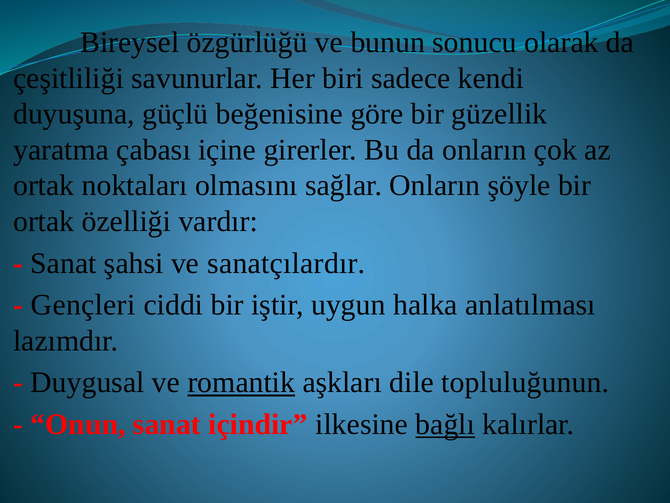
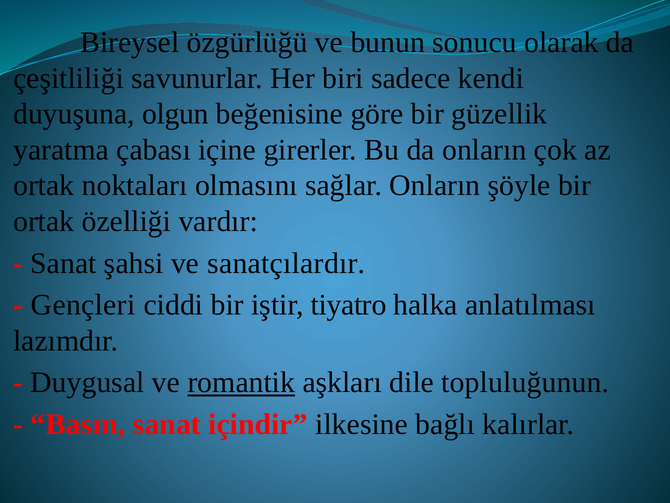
güçlü: güçlü -> olgun (175, 114)
uygun: uygun -> tiyatro (349, 305)
Onun: Onun -> Basın (78, 424)
bağlı underline: present -> none (445, 424)
